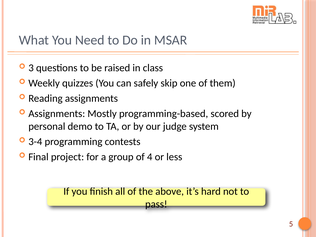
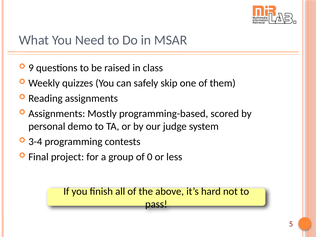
3: 3 -> 9 (31, 68)
4: 4 -> 0 (150, 157)
